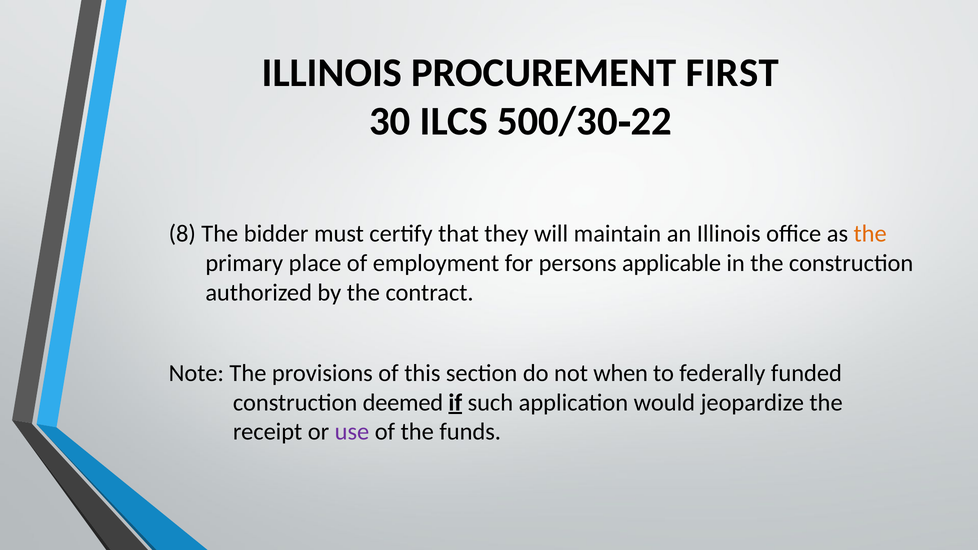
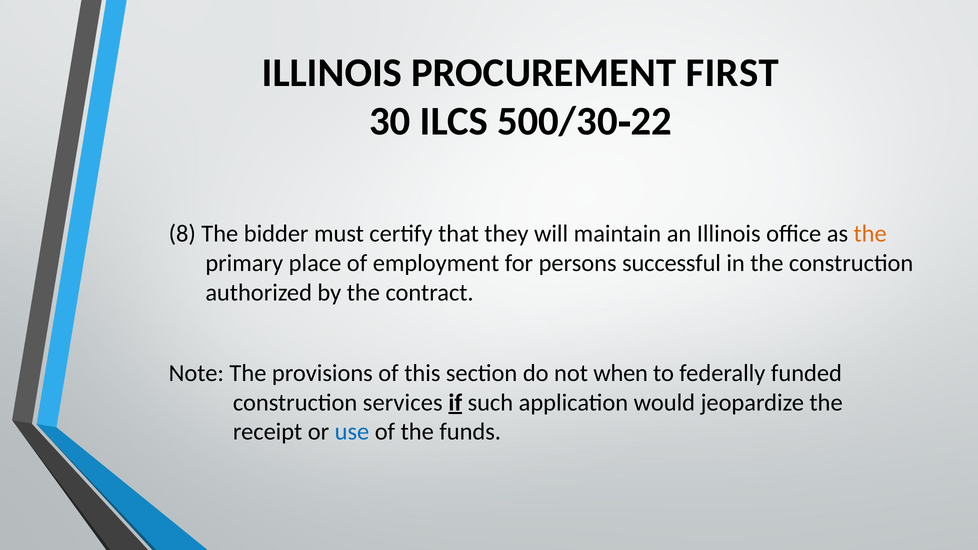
applicable: applicable -> successful (672, 263)
deemed: deemed -> services (403, 403)
use colour: purple -> blue (352, 432)
